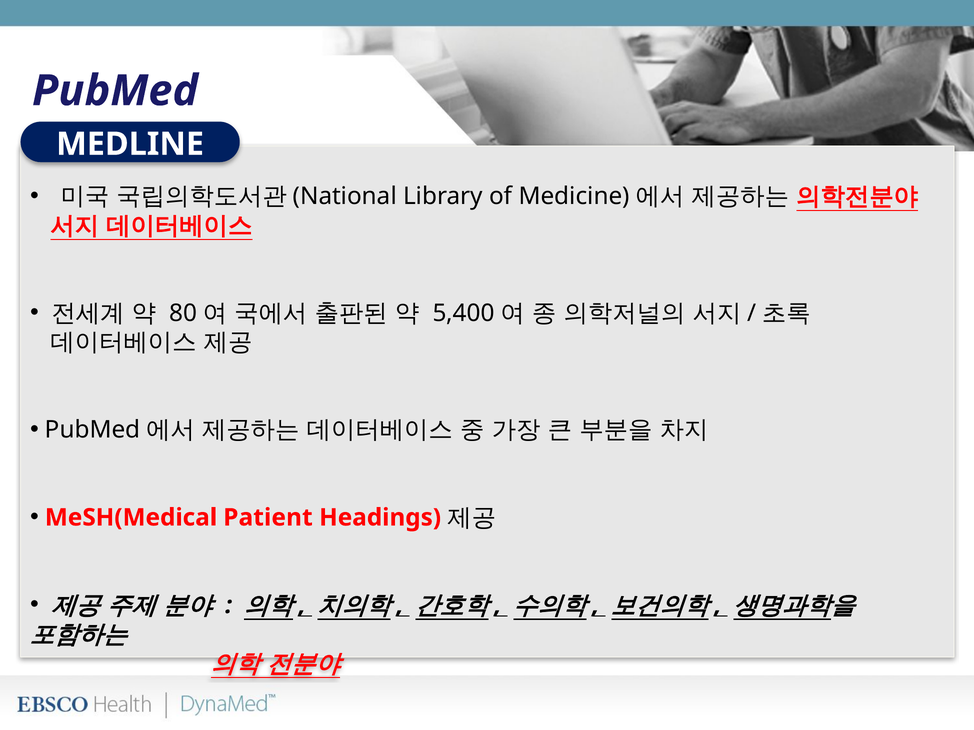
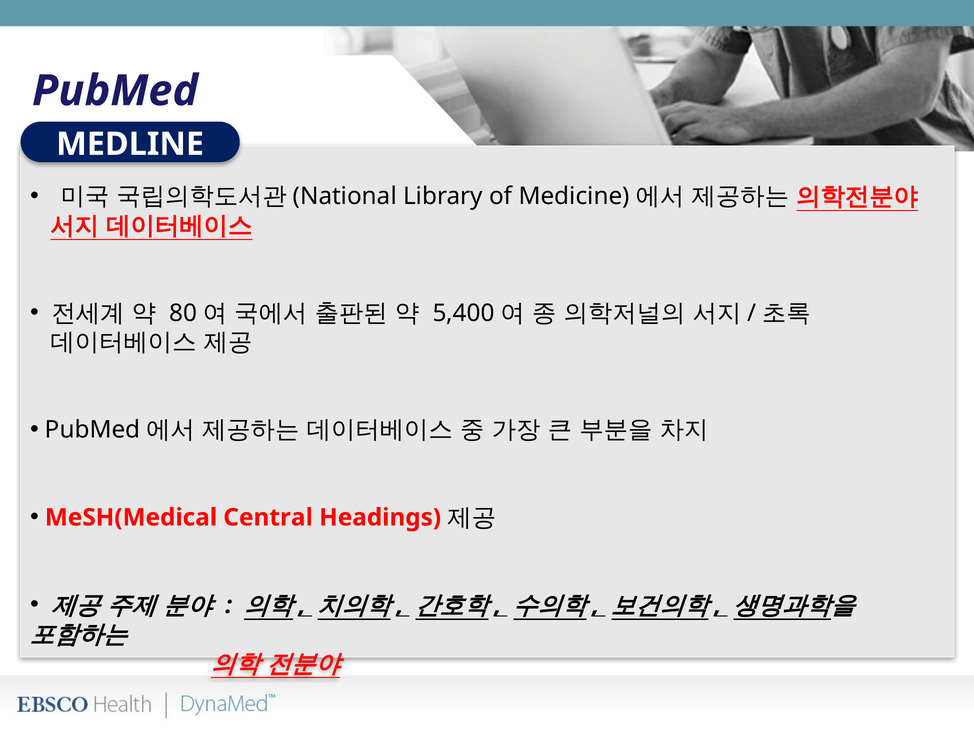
Patient: Patient -> Central (268, 518)
